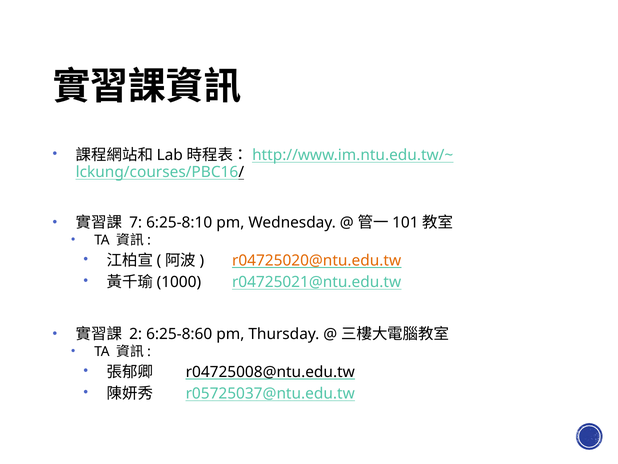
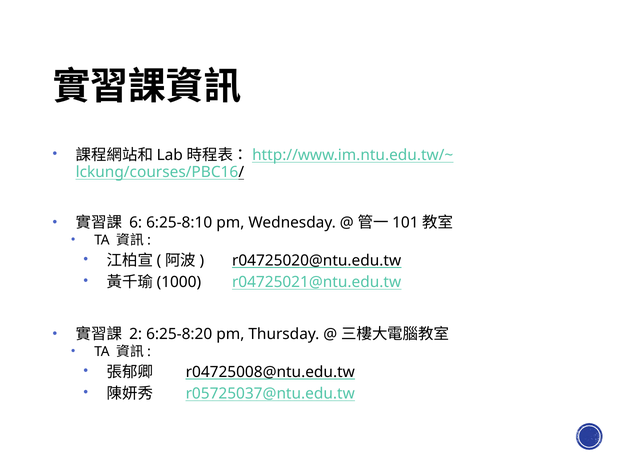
7: 7 -> 6 (136, 223)
r04725020@ntu.edu.tw colour: orange -> black (317, 260)
6:25-8:60: 6:25-8:60 -> 6:25-8:20 (179, 334)
